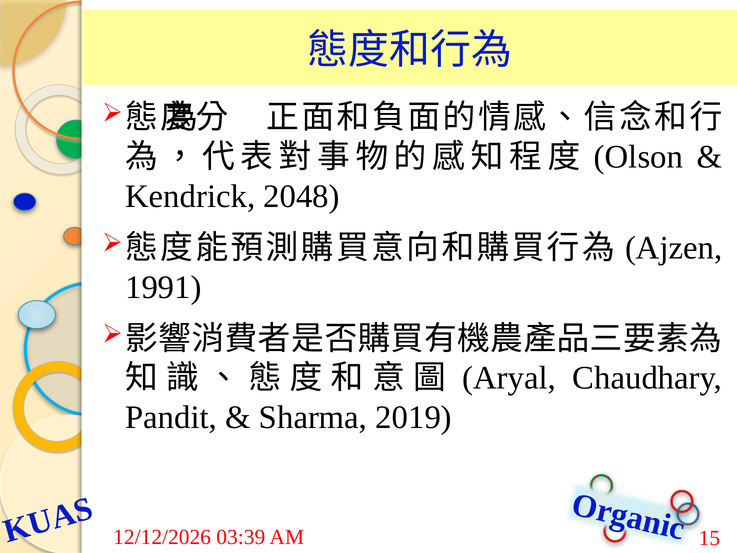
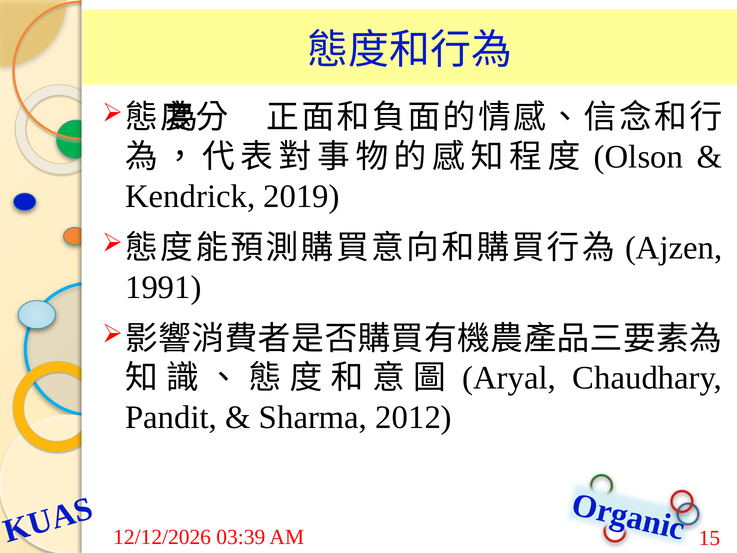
2048: 2048 -> 2019 (302, 196)
2019: 2019 -> 2012 (414, 417)
